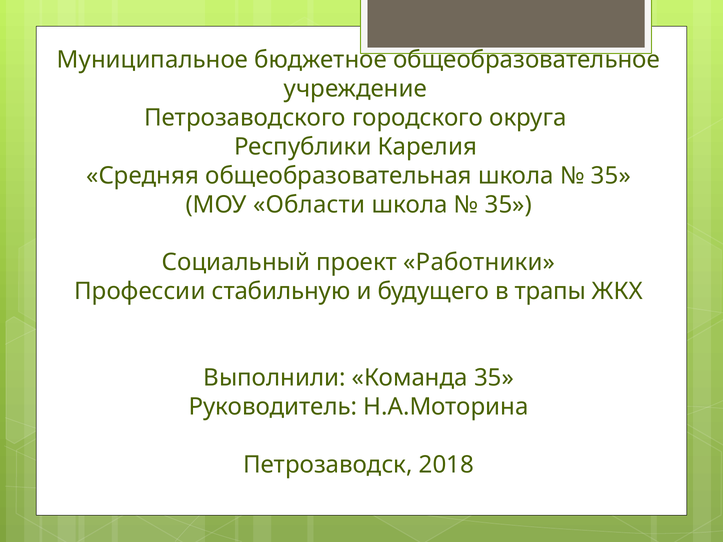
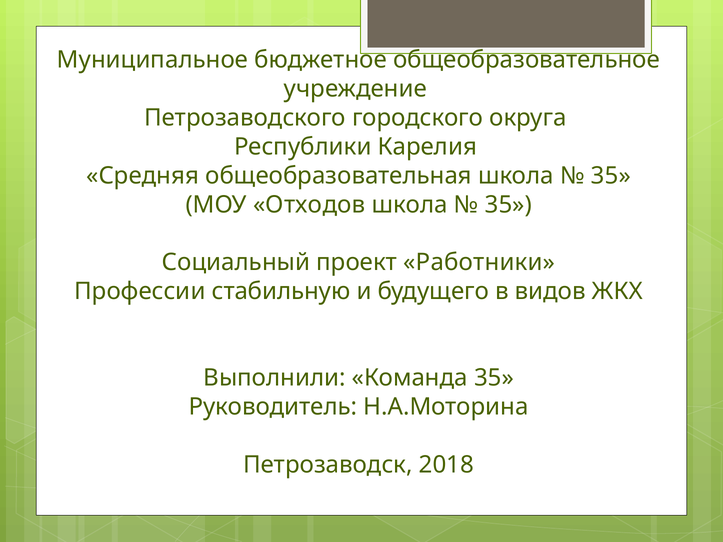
Области: Области -> Отходов (309, 205)
трапы: трапы -> видов (550, 291)
